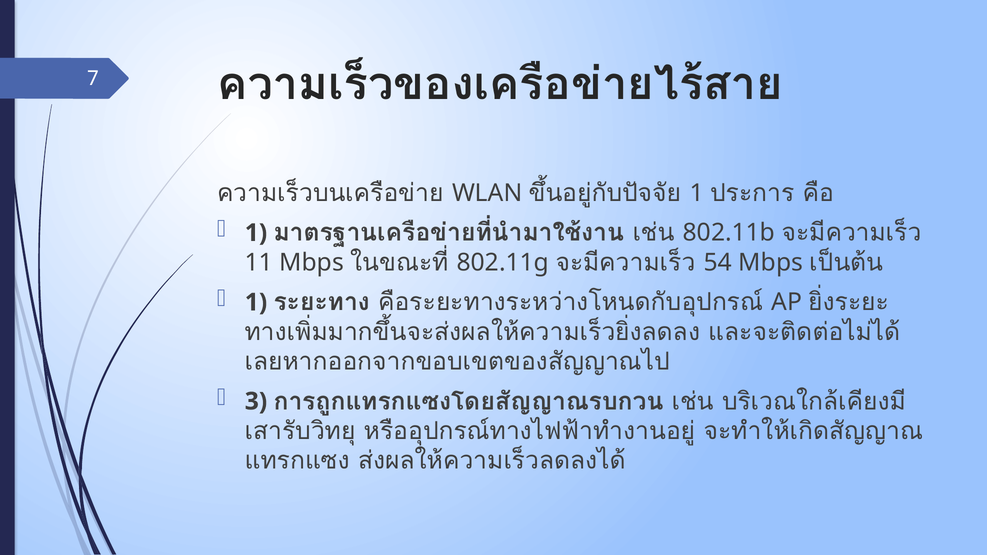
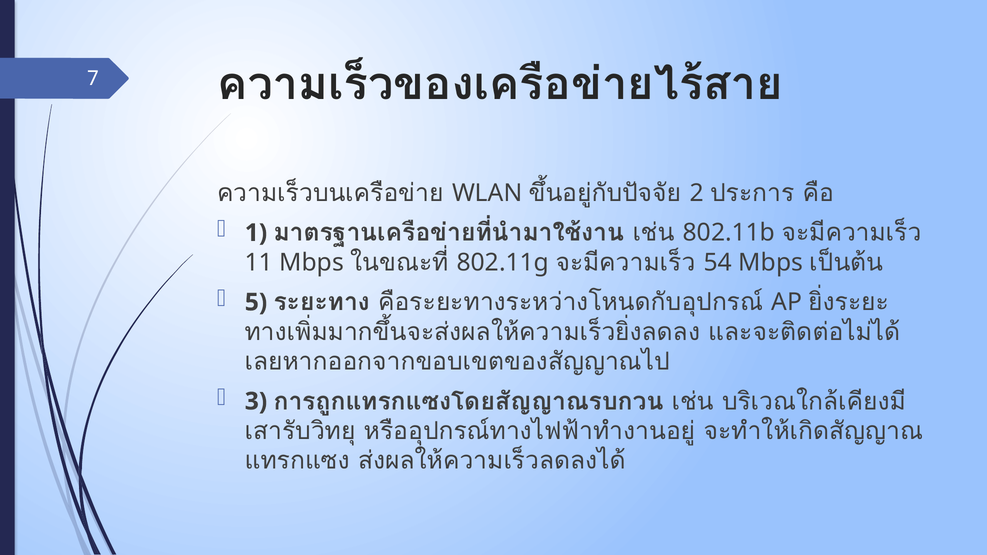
1: 1 -> 2 (697, 193)
1: 1 -> 5 (256, 302)
